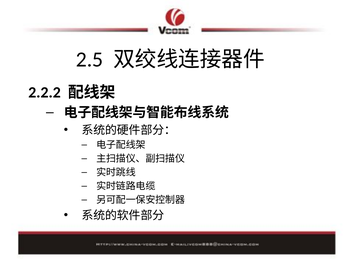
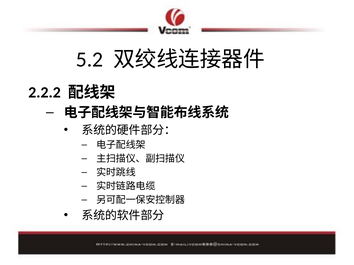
2.5: 2.5 -> 5.2 (90, 60)
